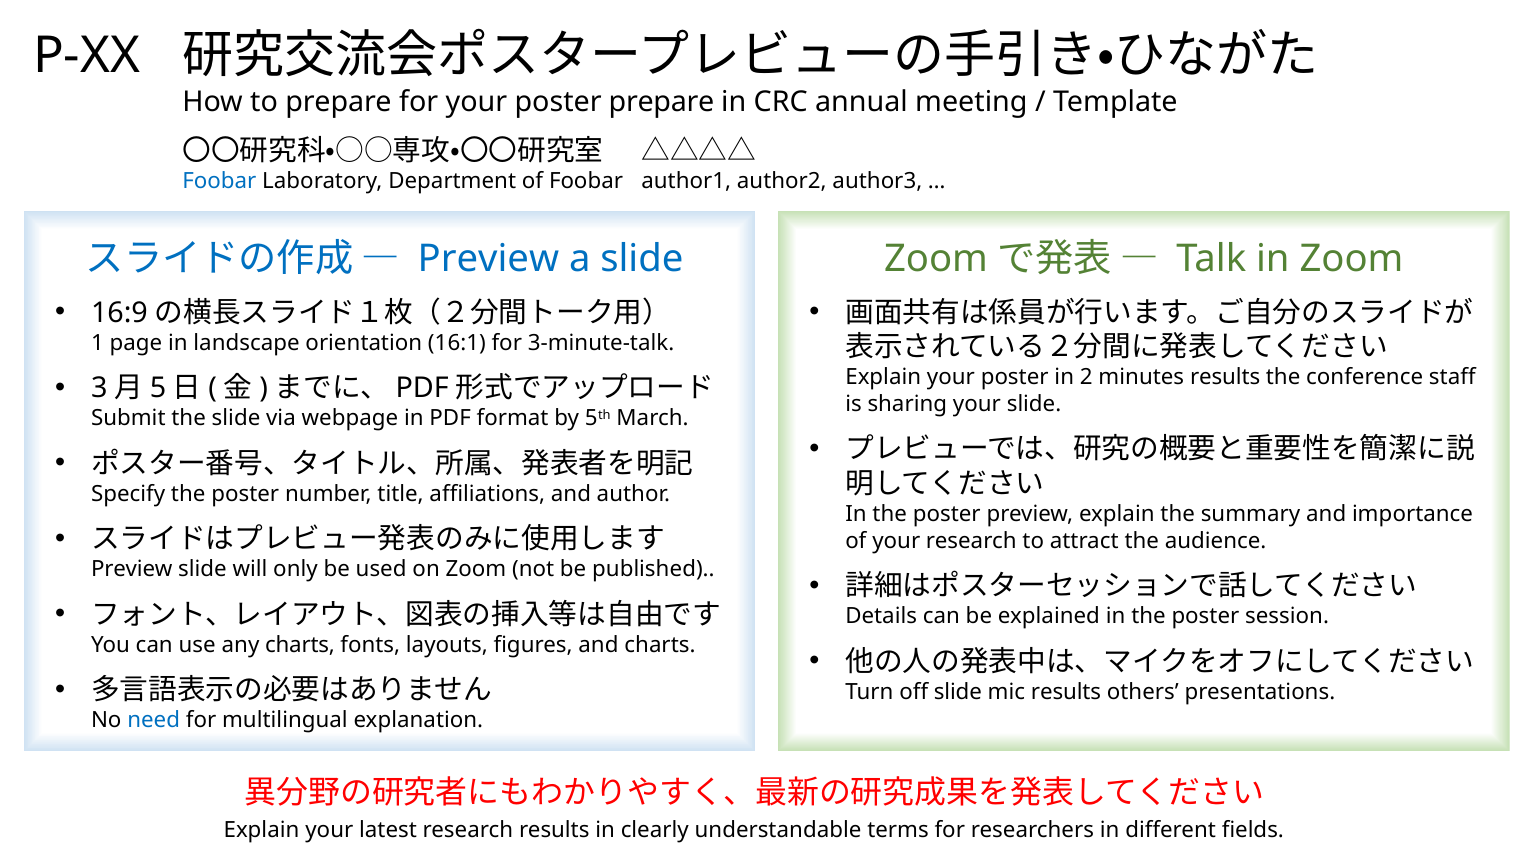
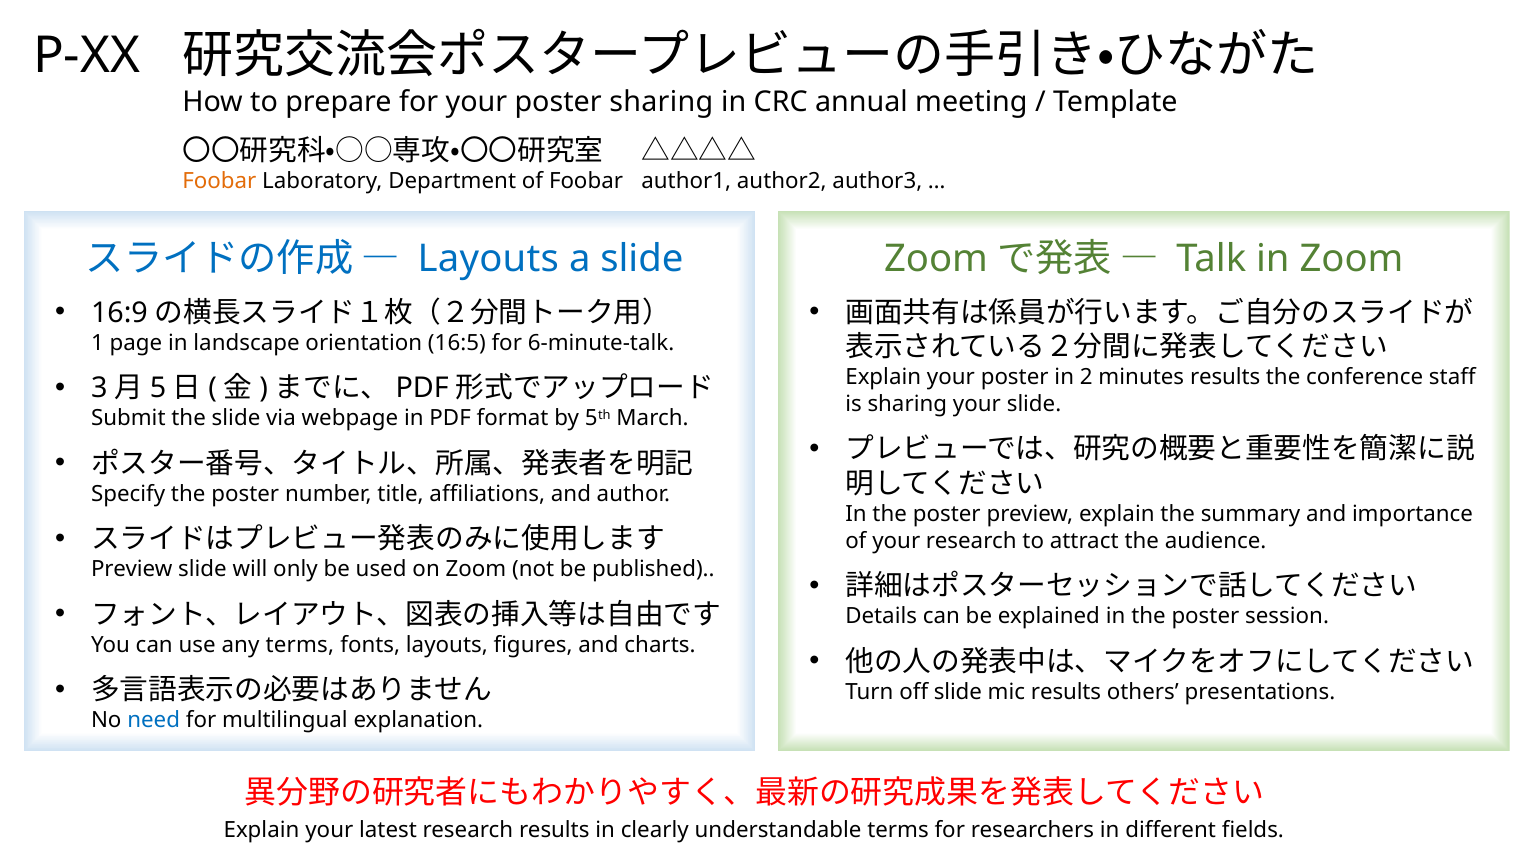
poster prepare: prepare -> sharing (661, 102)
Foobar colour: blue -> orange (219, 182)
Preview: Preview -> Layouts (488, 259)
16:1: 16:1 -> 16:5 (457, 343)
3-minute-talk: 3-minute-talk -> 6-minute-talk (601, 343)
any charts: charts -> terms (300, 645)
